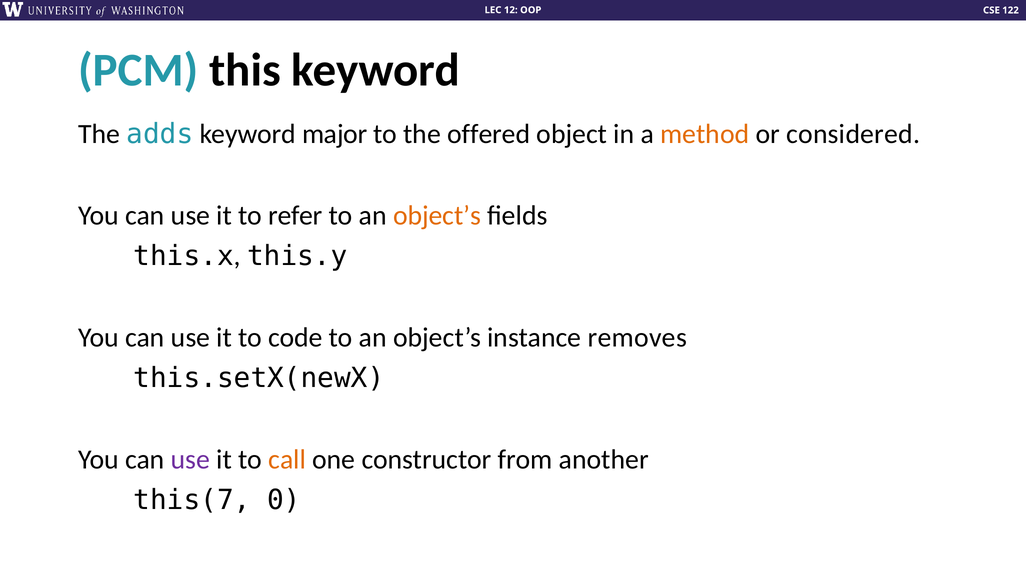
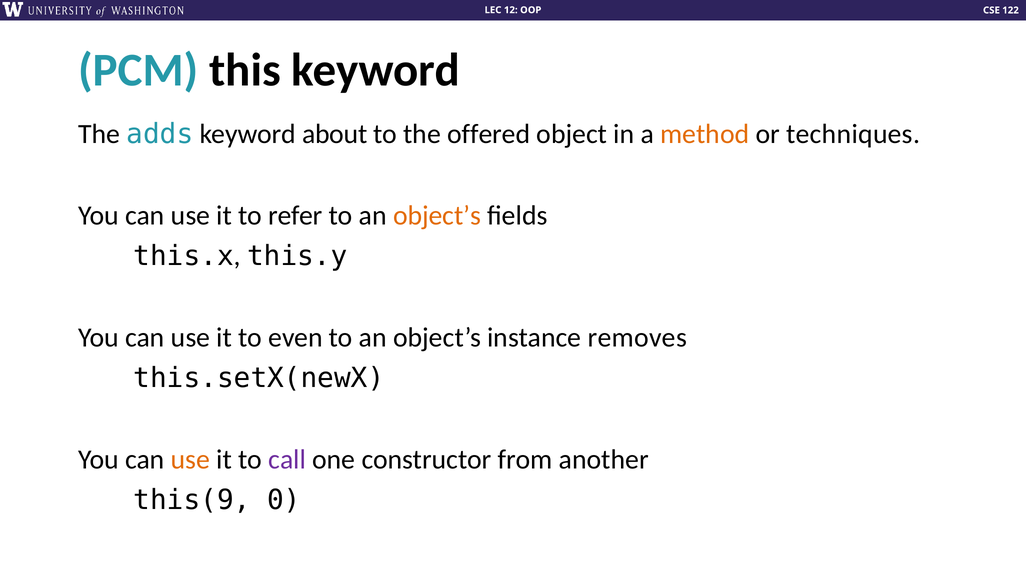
major: major -> about (335, 134)
considered: considered -> techniques (853, 134)
code: code -> even (296, 338)
use colour: purple -> orange (191, 460)
call colour: orange -> purple (287, 460)
this(7: this(7 -> this(9 (192, 500)
